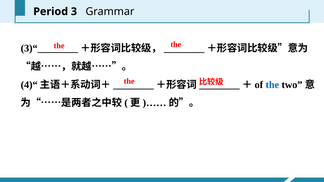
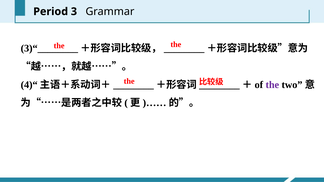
the colour: blue -> purple (272, 85)
